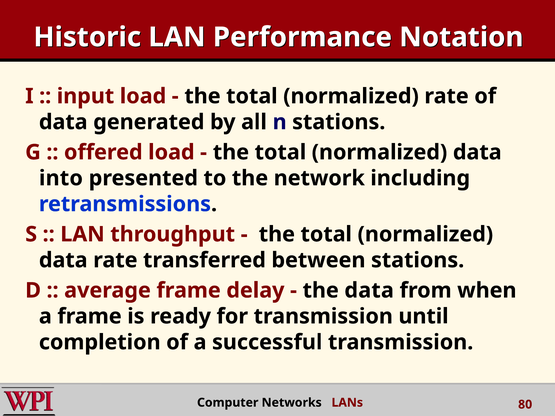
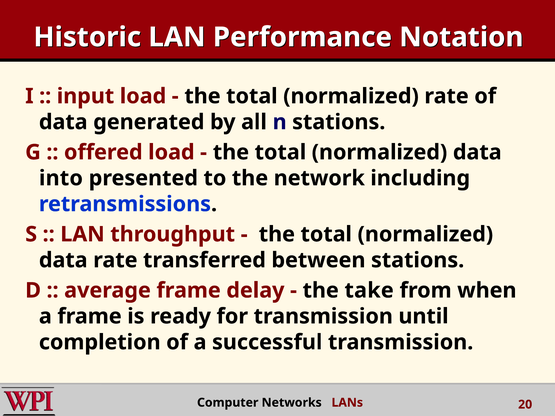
the data: data -> take (369, 291)
80: 80 -> 20 (525, 405)
